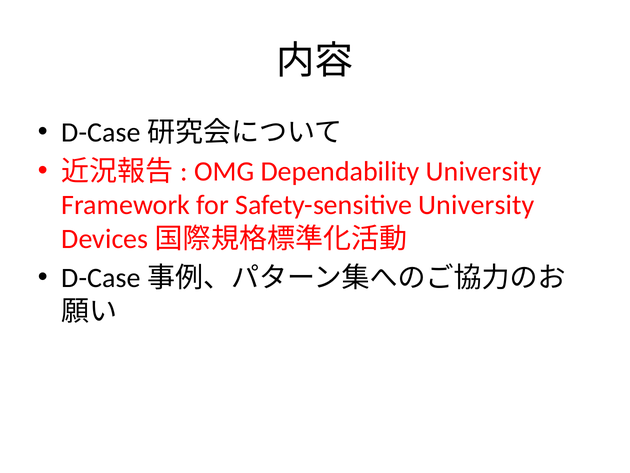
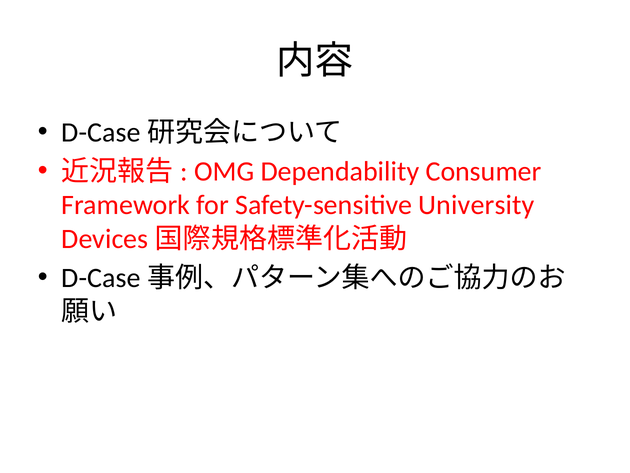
Dependability University: University -> Consumer (484, 171)
